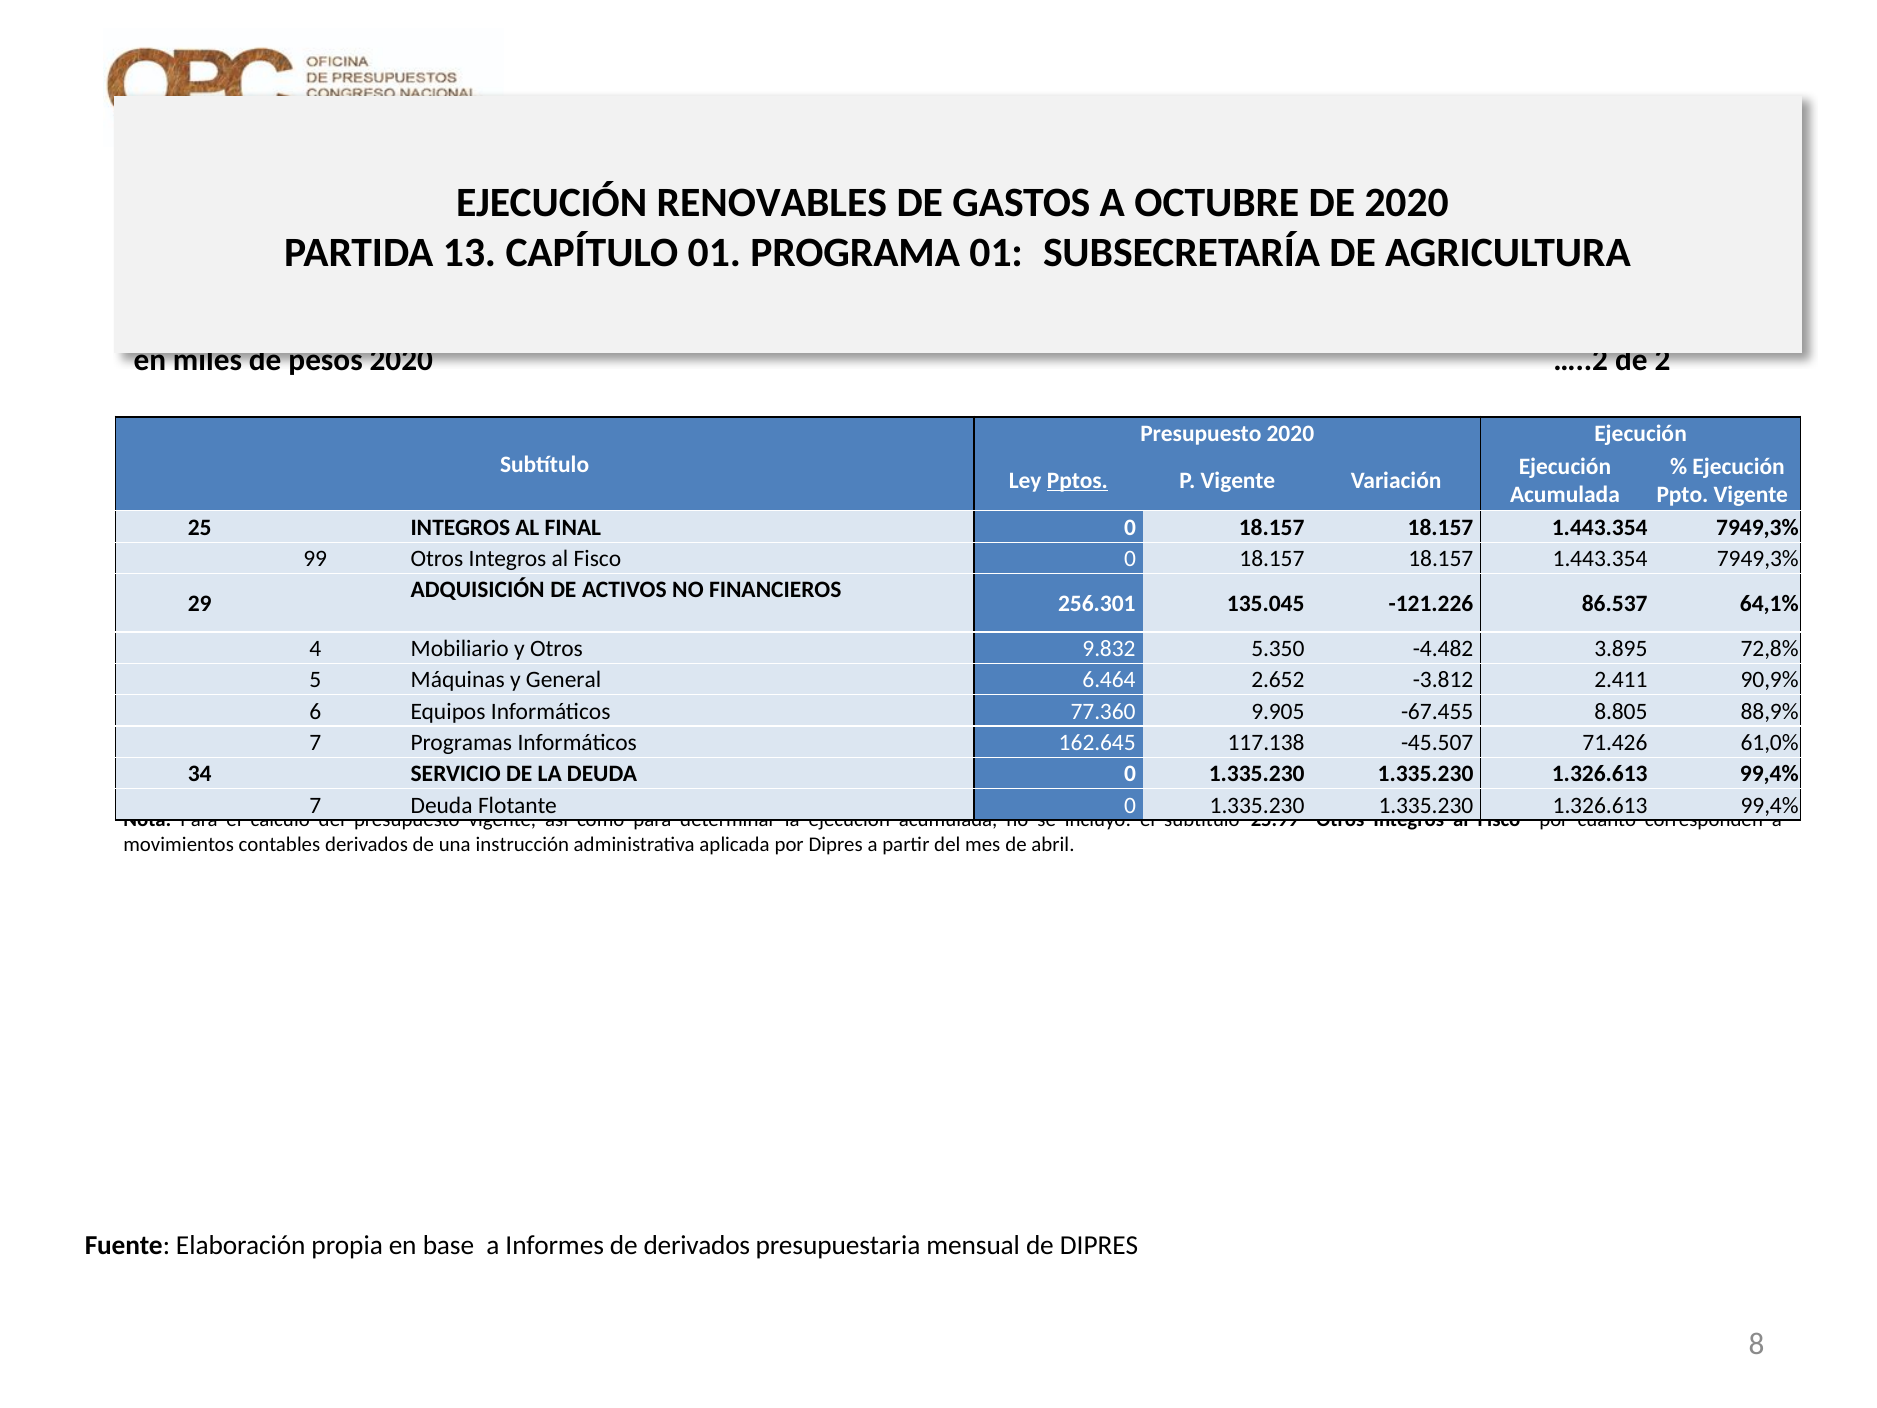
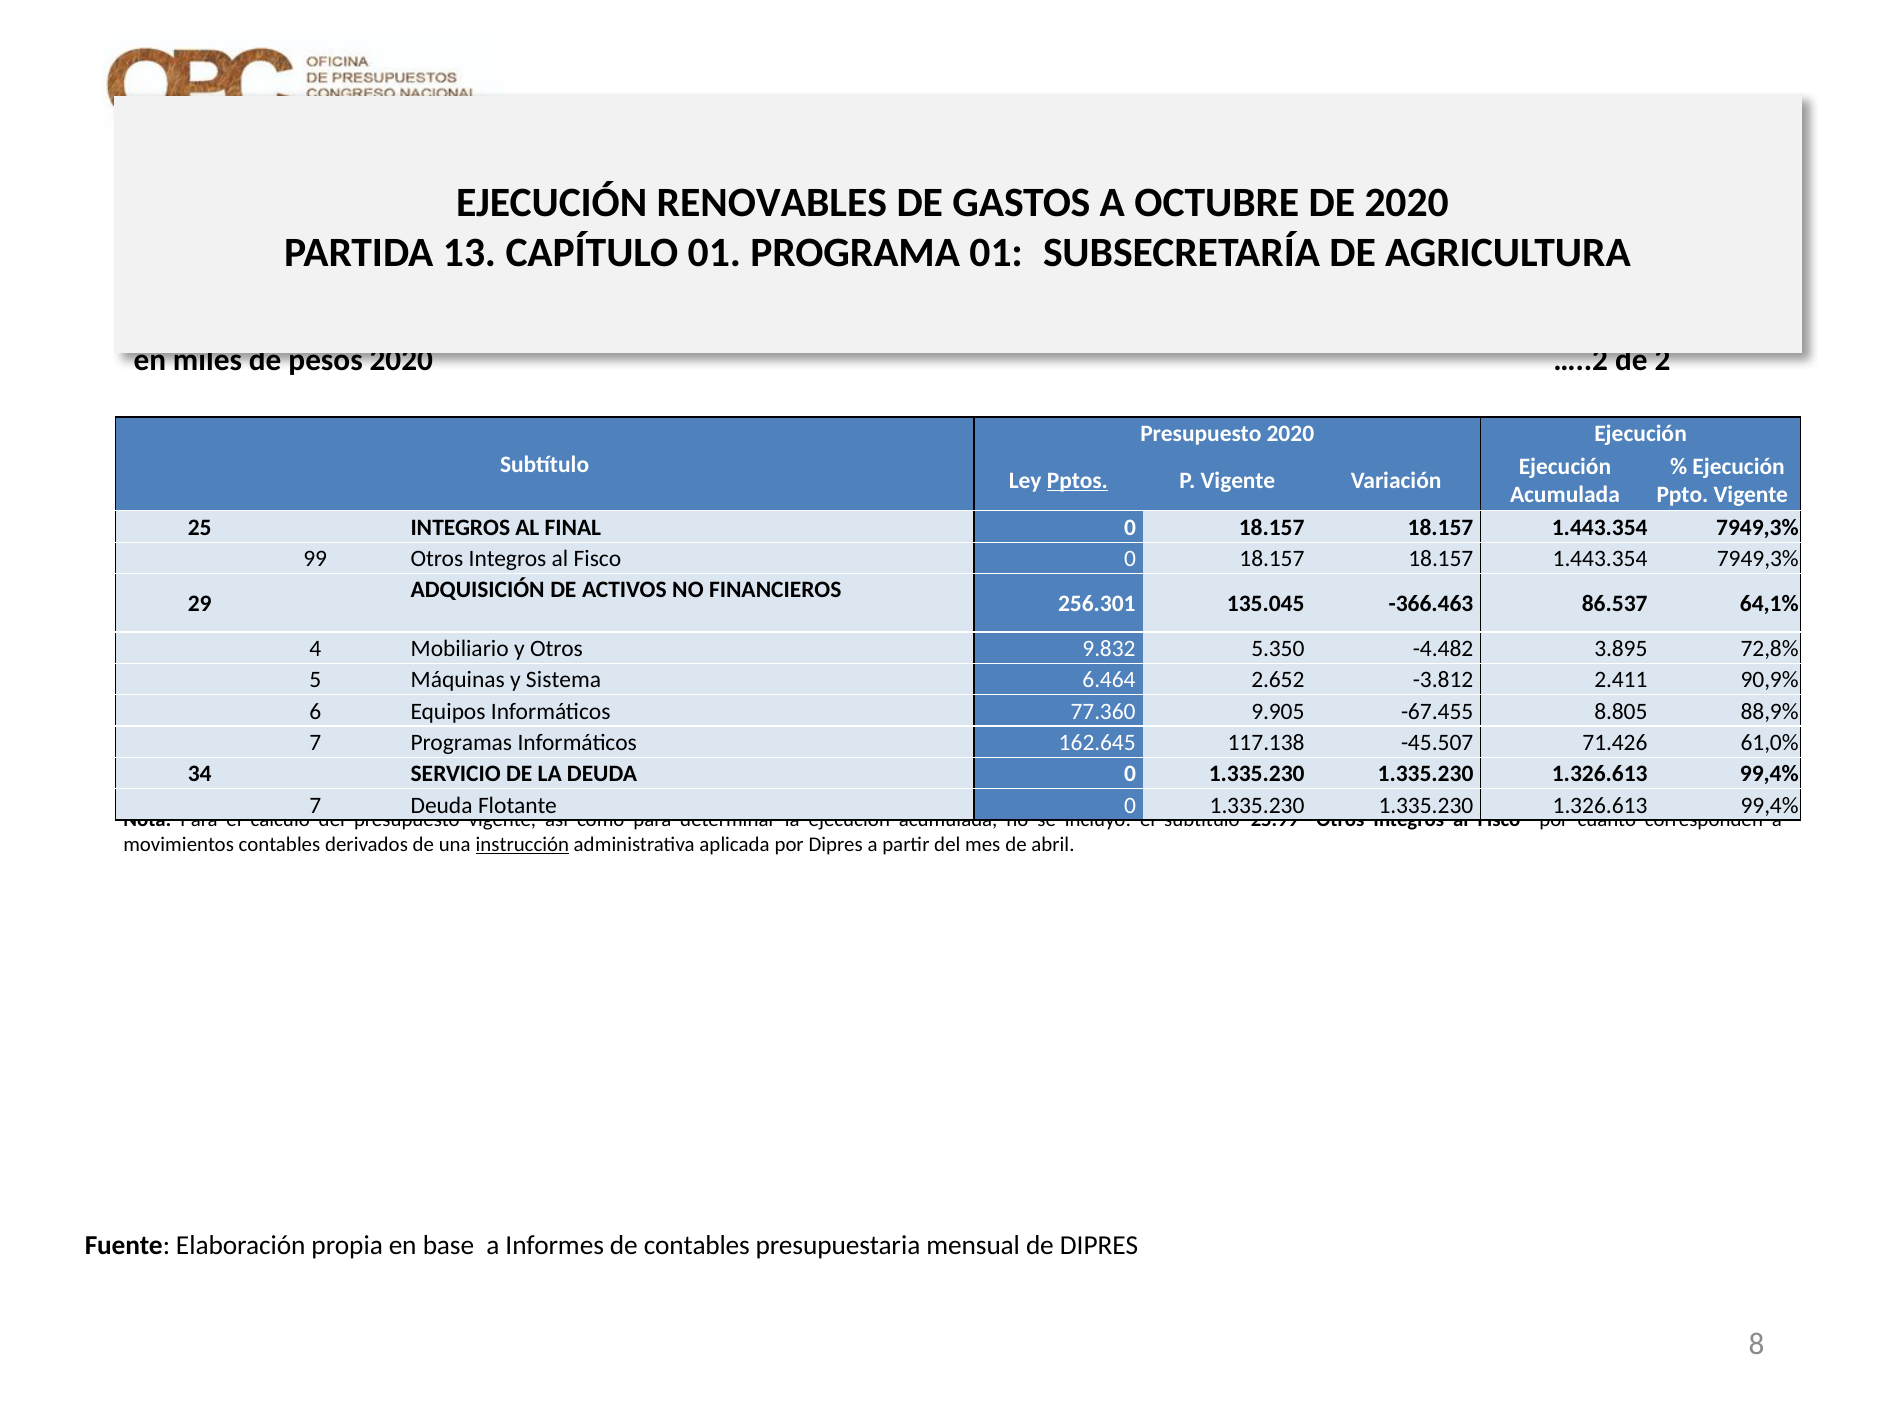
-121.226: -121.226 -> -366.463 (1431, 604)
General: General -> Sistema (564, 680)
instrucción underline: none -> present (522, 844)
de derivados: derivados -> contables (697, 1245)
